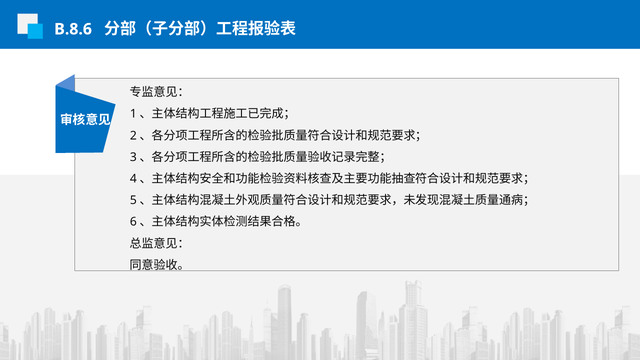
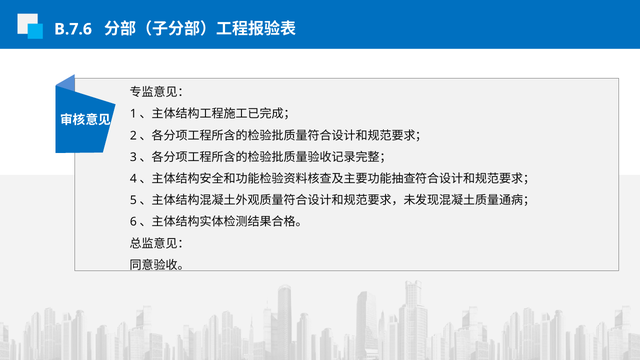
B.8.6: B.8.6 -> B.7.6 (73, 29)
